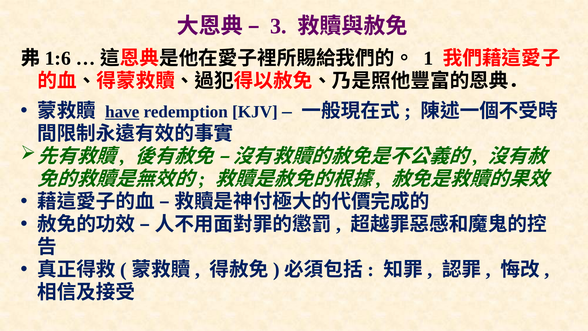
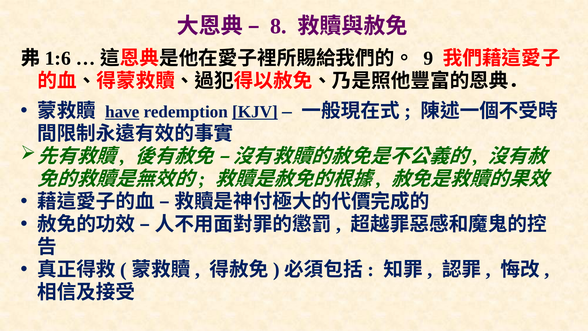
3: 3 -> 8 (278, 26)
1: 1 -> 9 (428, 58)
KJV underline: none -> present (255, 112)
